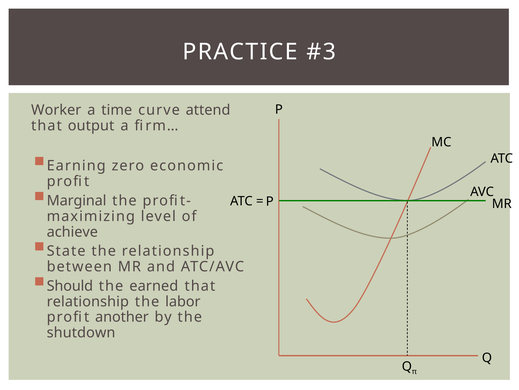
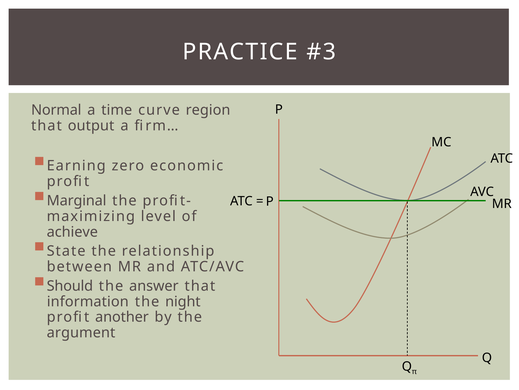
Worker: Worker -> Normal (56, 110)
attend: attend -> region (208, 110)
earned: earned -> answer (154, 285)
relationship: relationship -> information (88, 301)
labor: labor -> night (183, 301)
shutdown: shutdown -> argument (81, 332)
